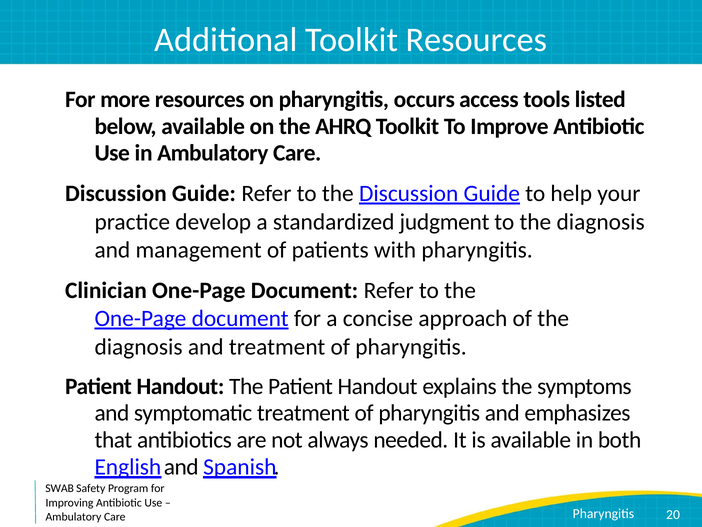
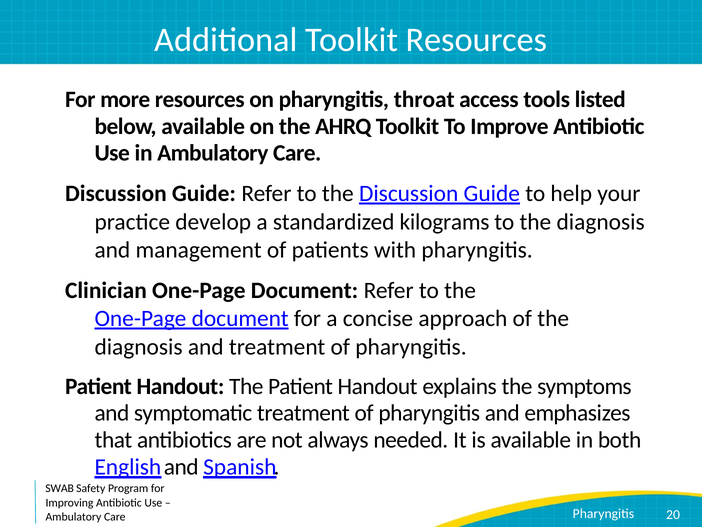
occurs: occurs -> throat (424, 99)
judgment: judgment -> kilograms (445, 222)
